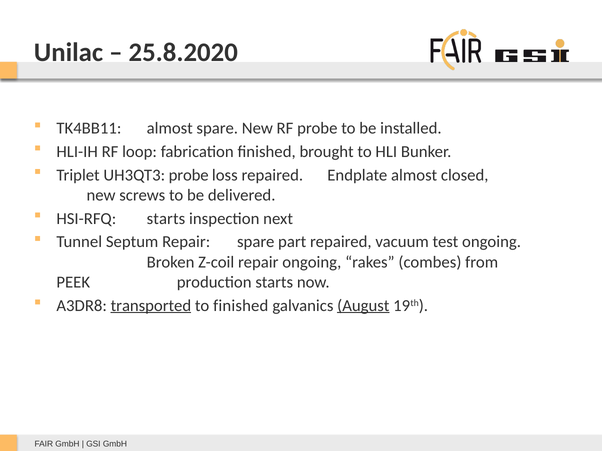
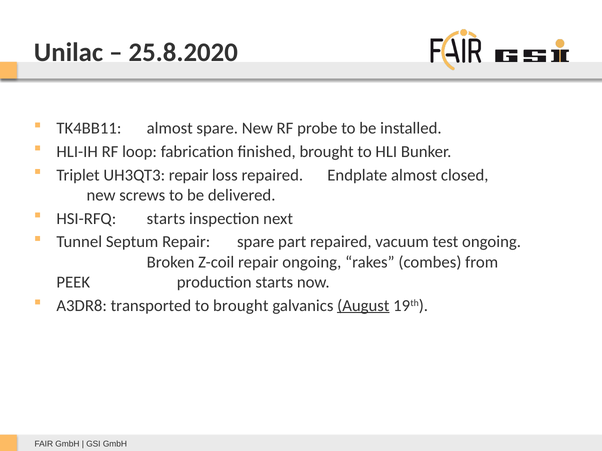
UH3QT3 probe: probe -> repair (189, 175)
transported underline: present -> none (151, 306)
to finished: finished -> brought (241, 306)
